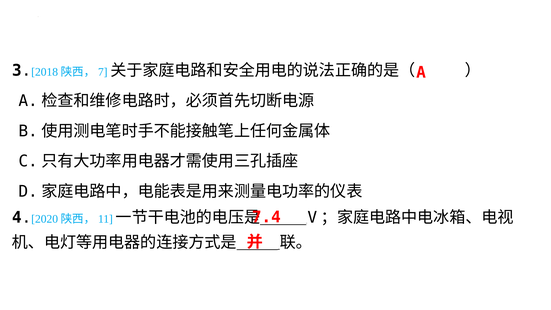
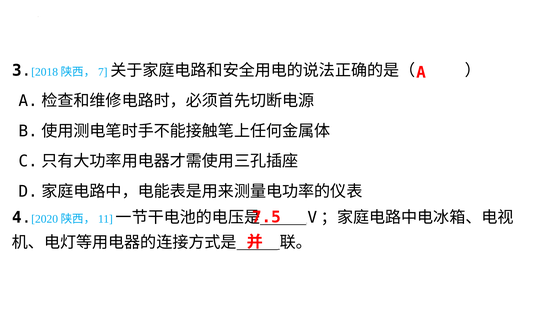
7.4: 7.4 -> 7.5 (266, 217)
